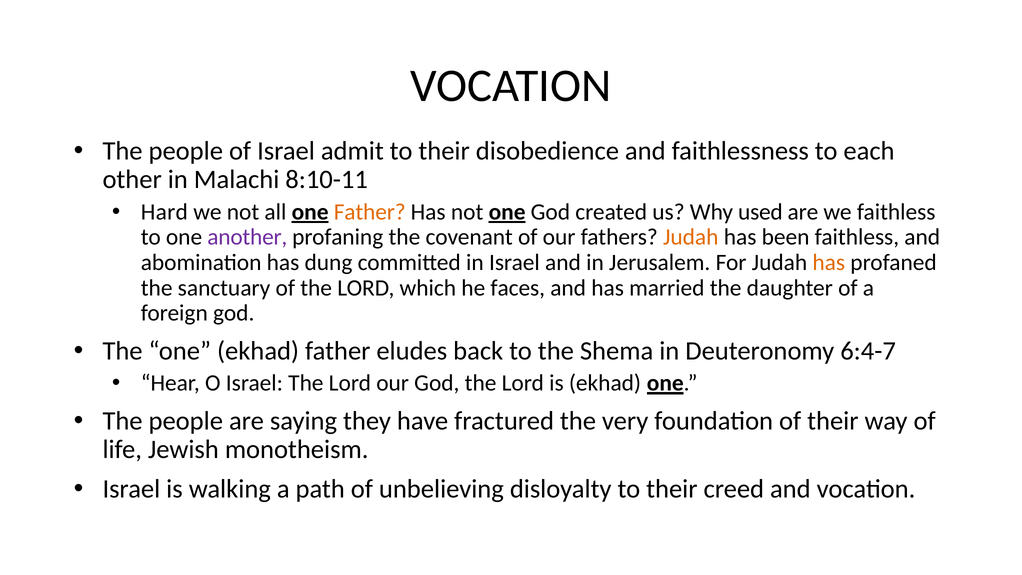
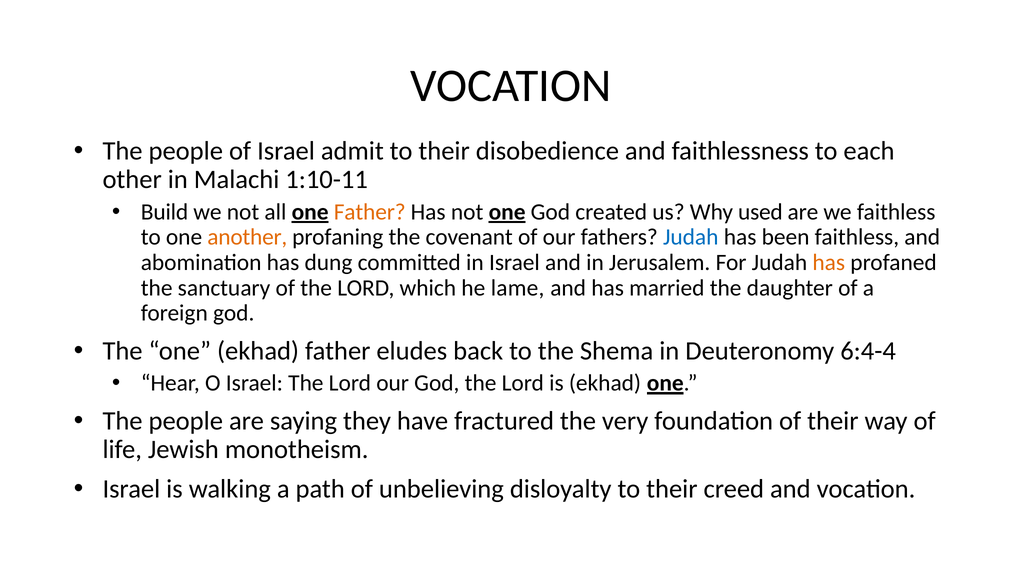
8:10-11: 8:10-11 -> 1:10-11 (327, 180)
Hard: Hard -> Build (165, 212)
another colour: purple -> orange (247, 237)
Judah colour: orange -> blue (691, 237)
faces: faces -> lame (518, 288)
6:4-7: 6:4-7 -> 6:4-4 (868, 351)
